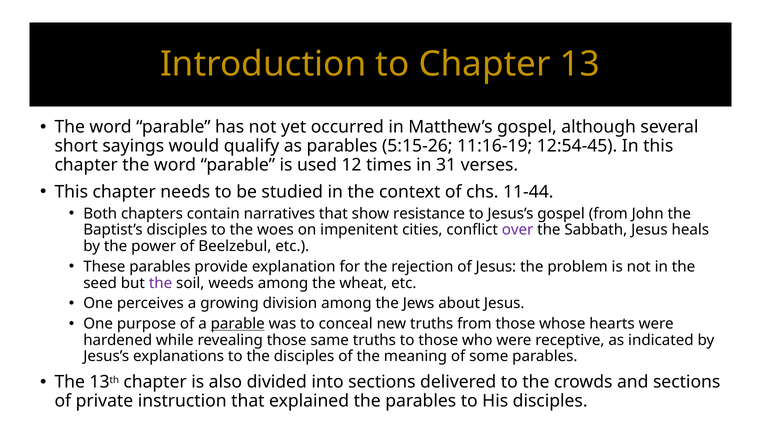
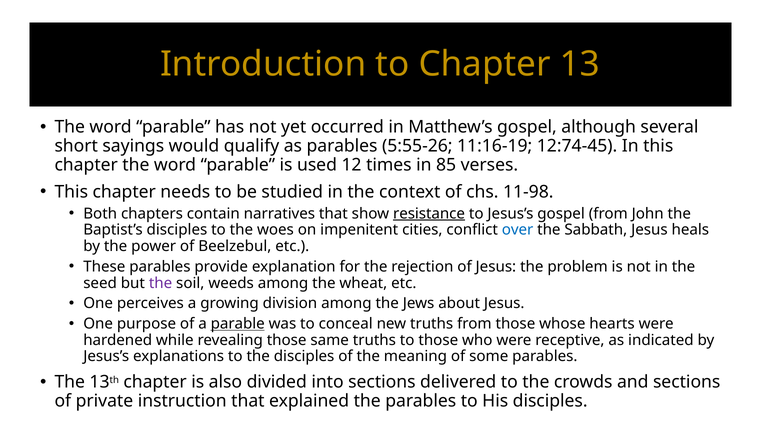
5:15-26: 5:15-26 -> 5:55-26 (417, 146)
12:54-45: 12:54-45 -> 12:74-45 (577, 146)
31: 31 -> 85 (446, 165)
11-44: 11-44 -> 11-98 (528, 192)
resistance underline: none -> present (429, 214)
over colour: purple -> blue (518, 230)
